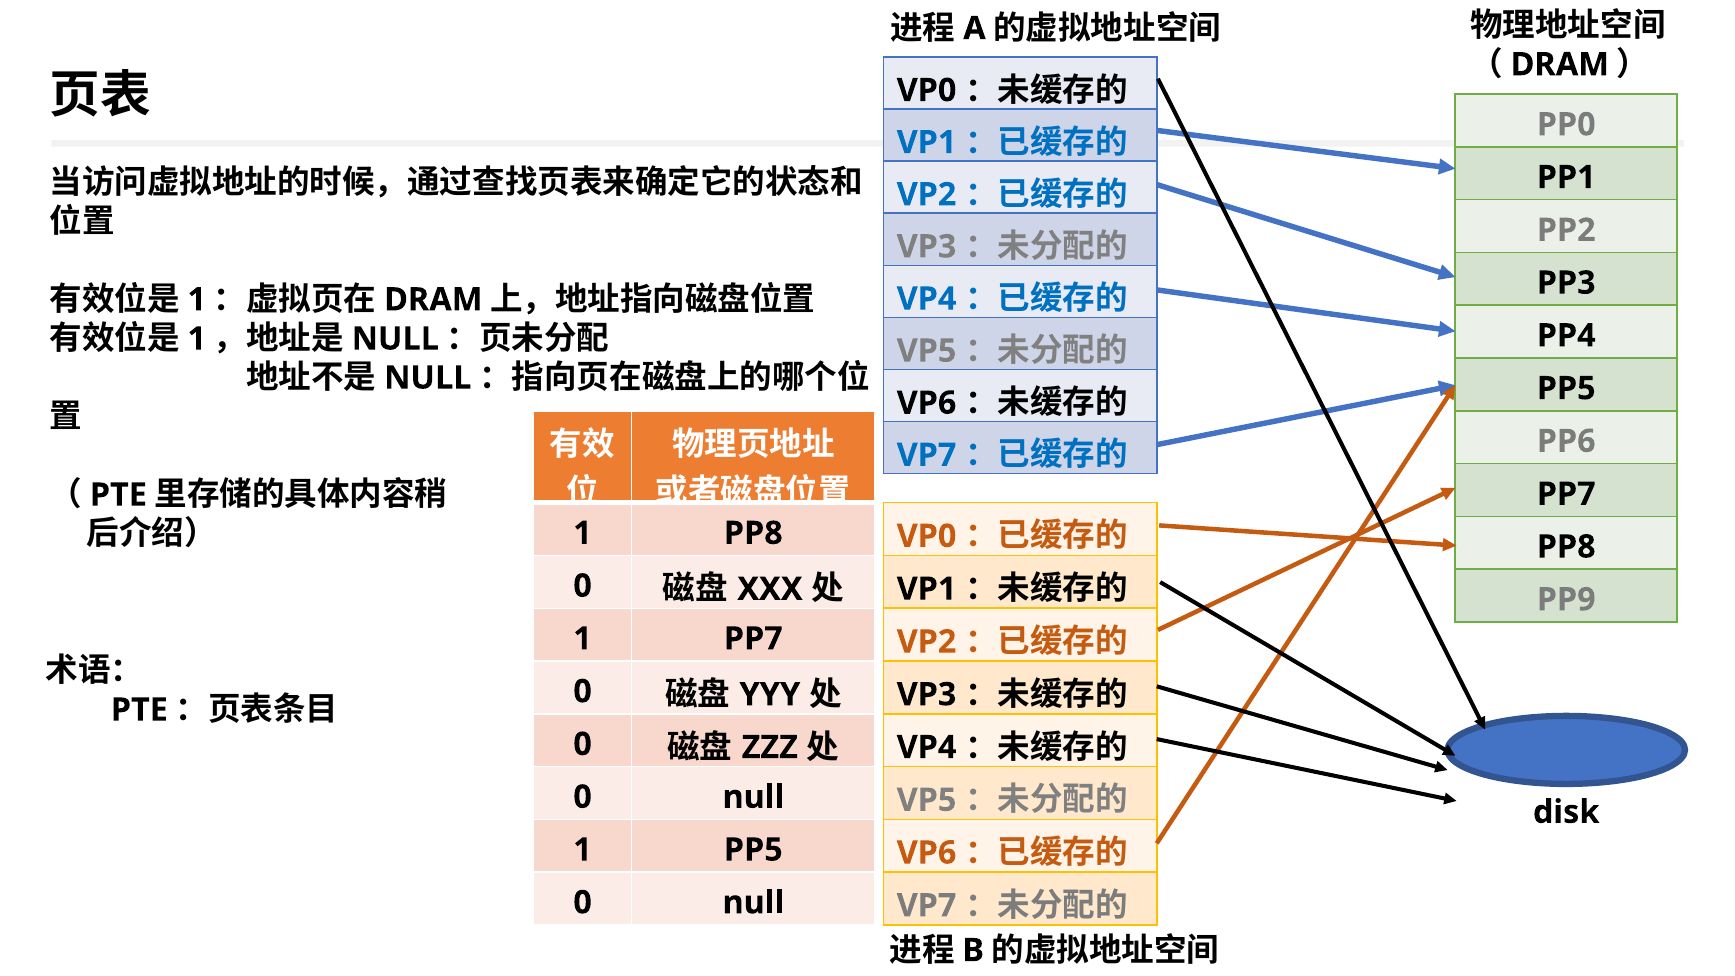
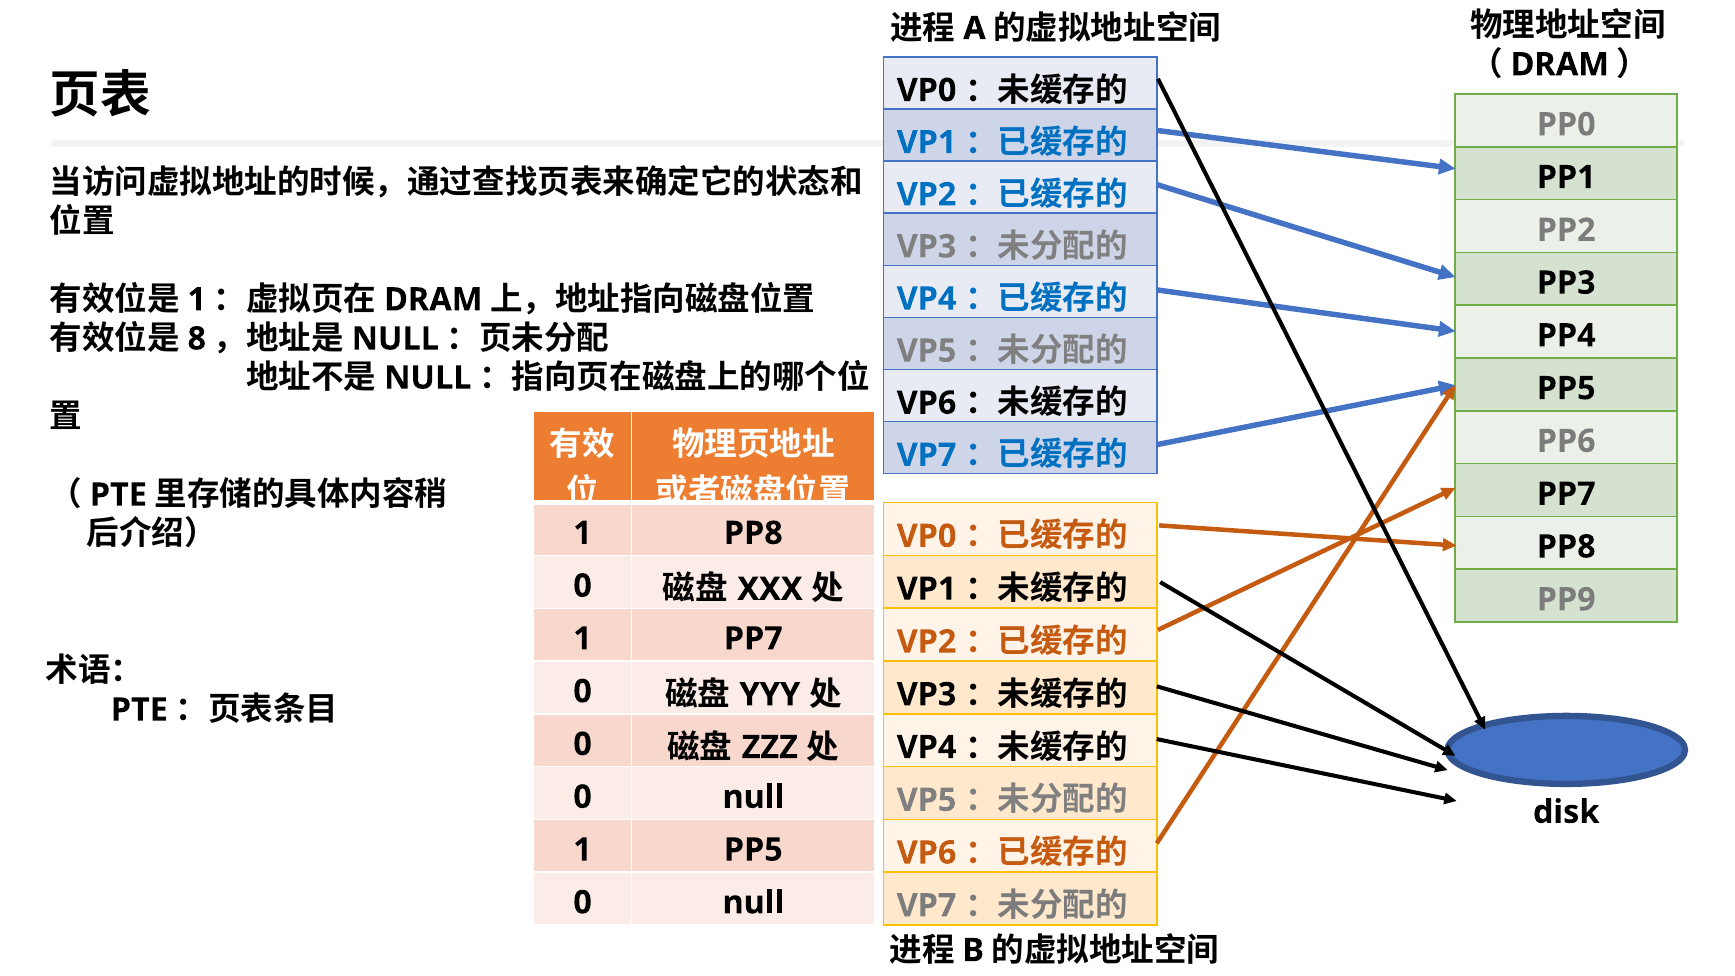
1: 1 -> 8 (197, 339)
